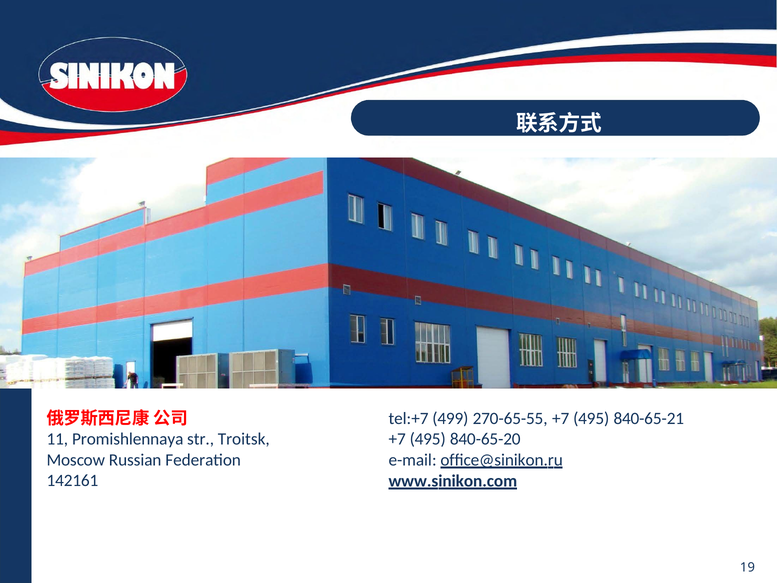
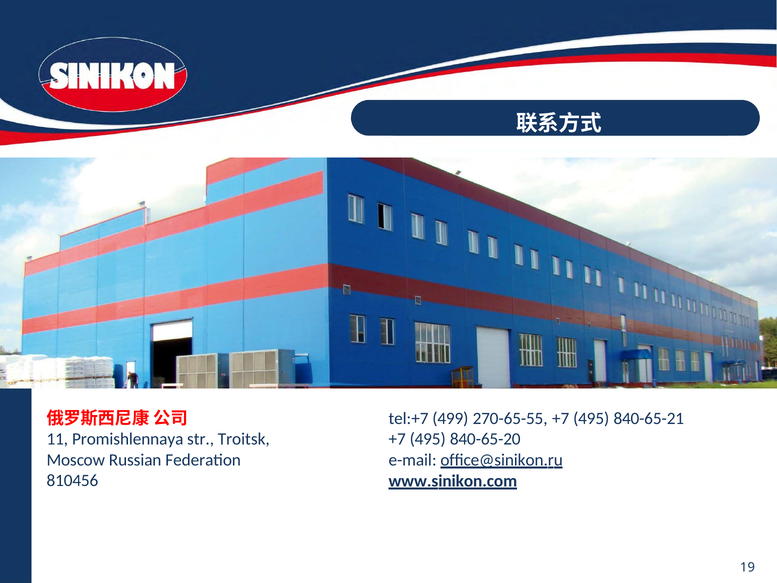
142161: 142161 -> 810456 (72, 480)
